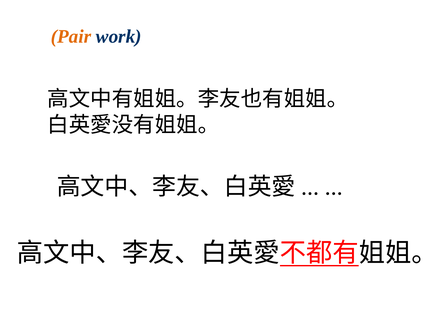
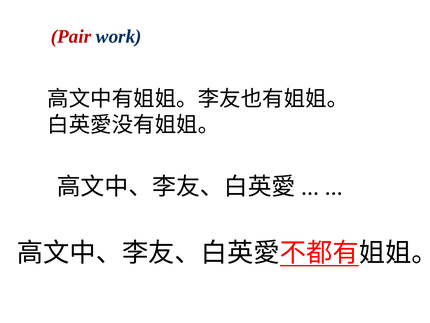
Pair colour: orange -> red (71, 36)
